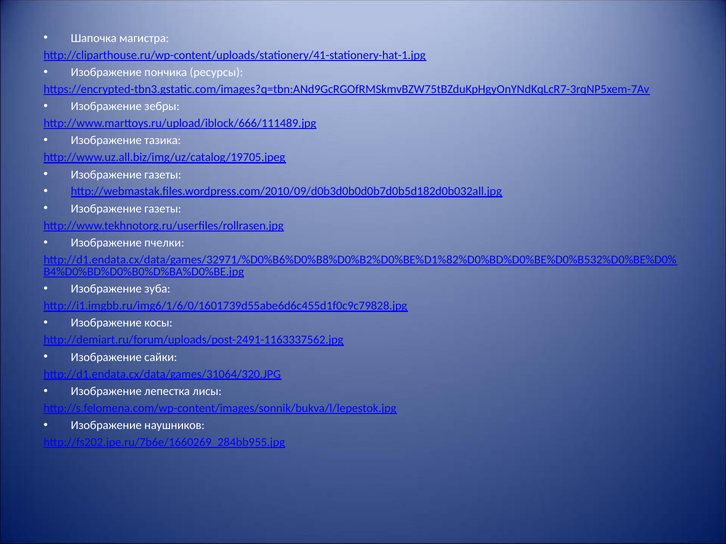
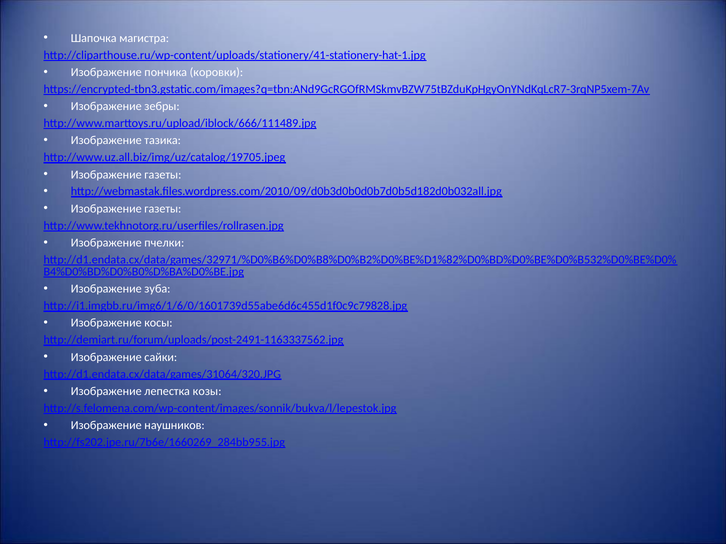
ресурсы: ресурсы -> коровки (216, 72)
лисы: лисы -> козы (207, 392)
